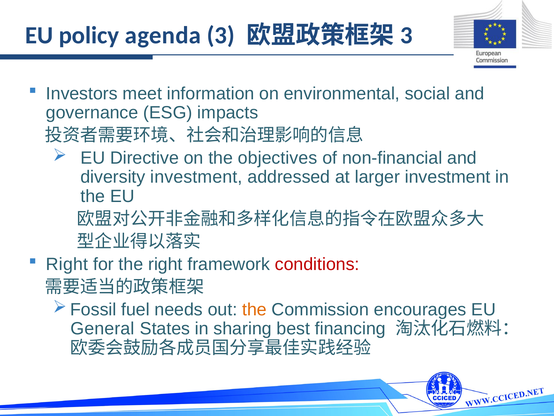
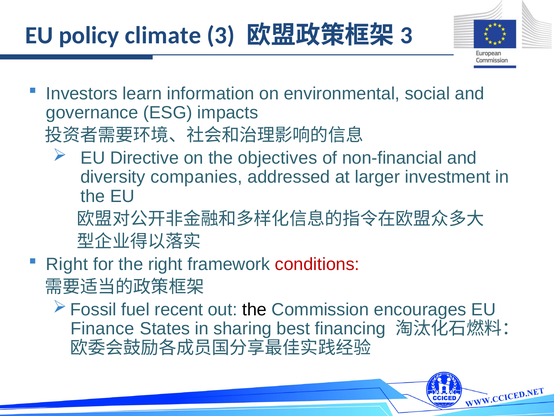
agenda: agenda -> climate (163, 35)
meet: meet -> learn (142, 93)
diversity investment: investment -> companies (196, 177)
needs: needs -> recent (179, 309)
the colour: orange -> black (254, 309)
General: General -> Finance (103, 328)
